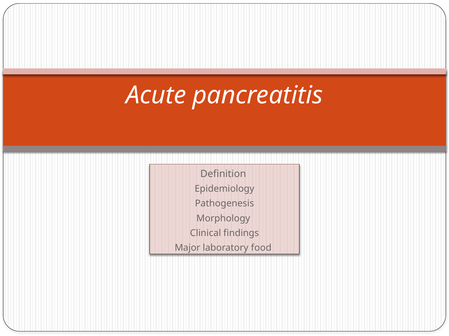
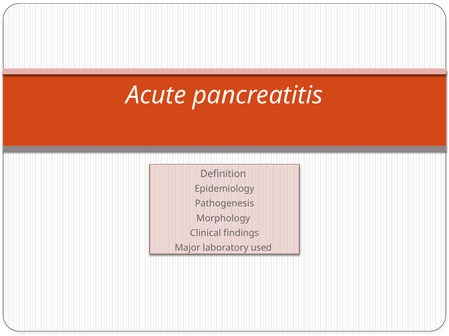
food: food -> used (261, 248)
